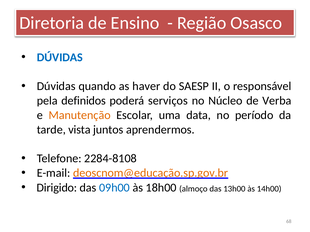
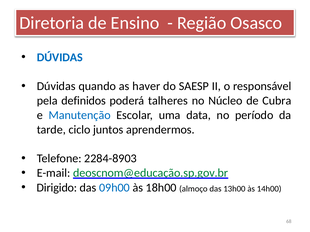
serviços: serviços -> talheres (168, 101)
Verba: Verba -> Cubra (277, 101)
Manutenção colour: orange -> blue (80, 115)
vista: vista -> ciclo (79, 130)
2284-8108: 2284-8108 -> 2284-8903 (110, 159)
deoscnom@educação.sp.gov.br colour: orange -> green (151, 173)
